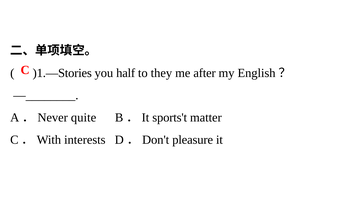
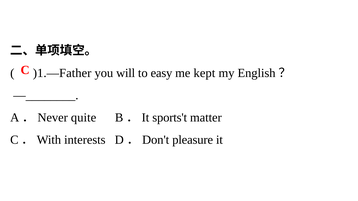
)1.—Stories: )1.—Stories -> )1.—Father (62, 73)
half: half -> will (126, 73)
they: they -> easy (161, 73)
after: after -> kept (204, 73)
